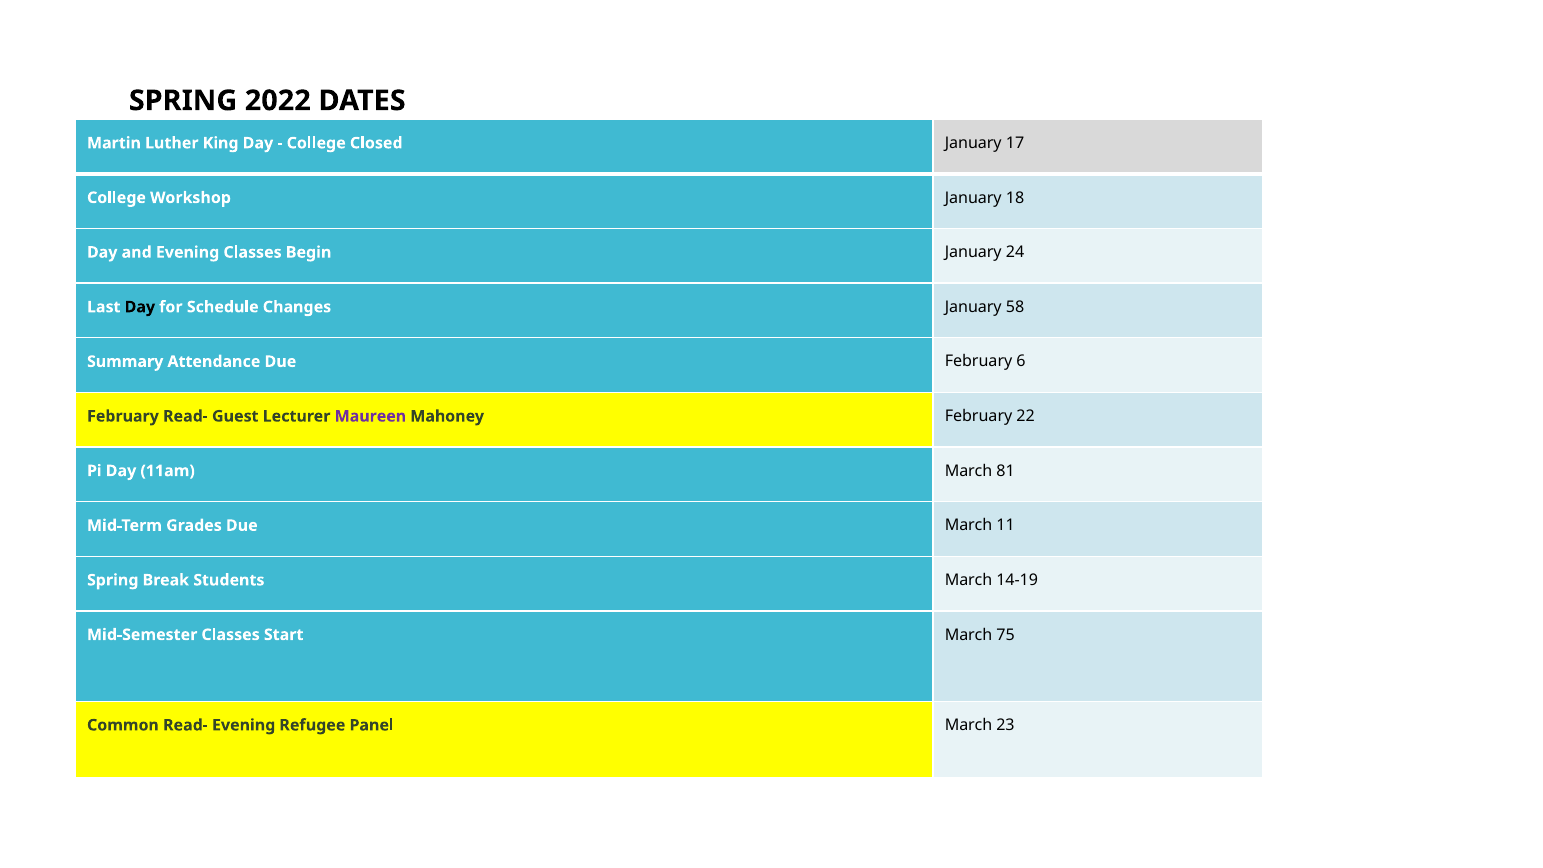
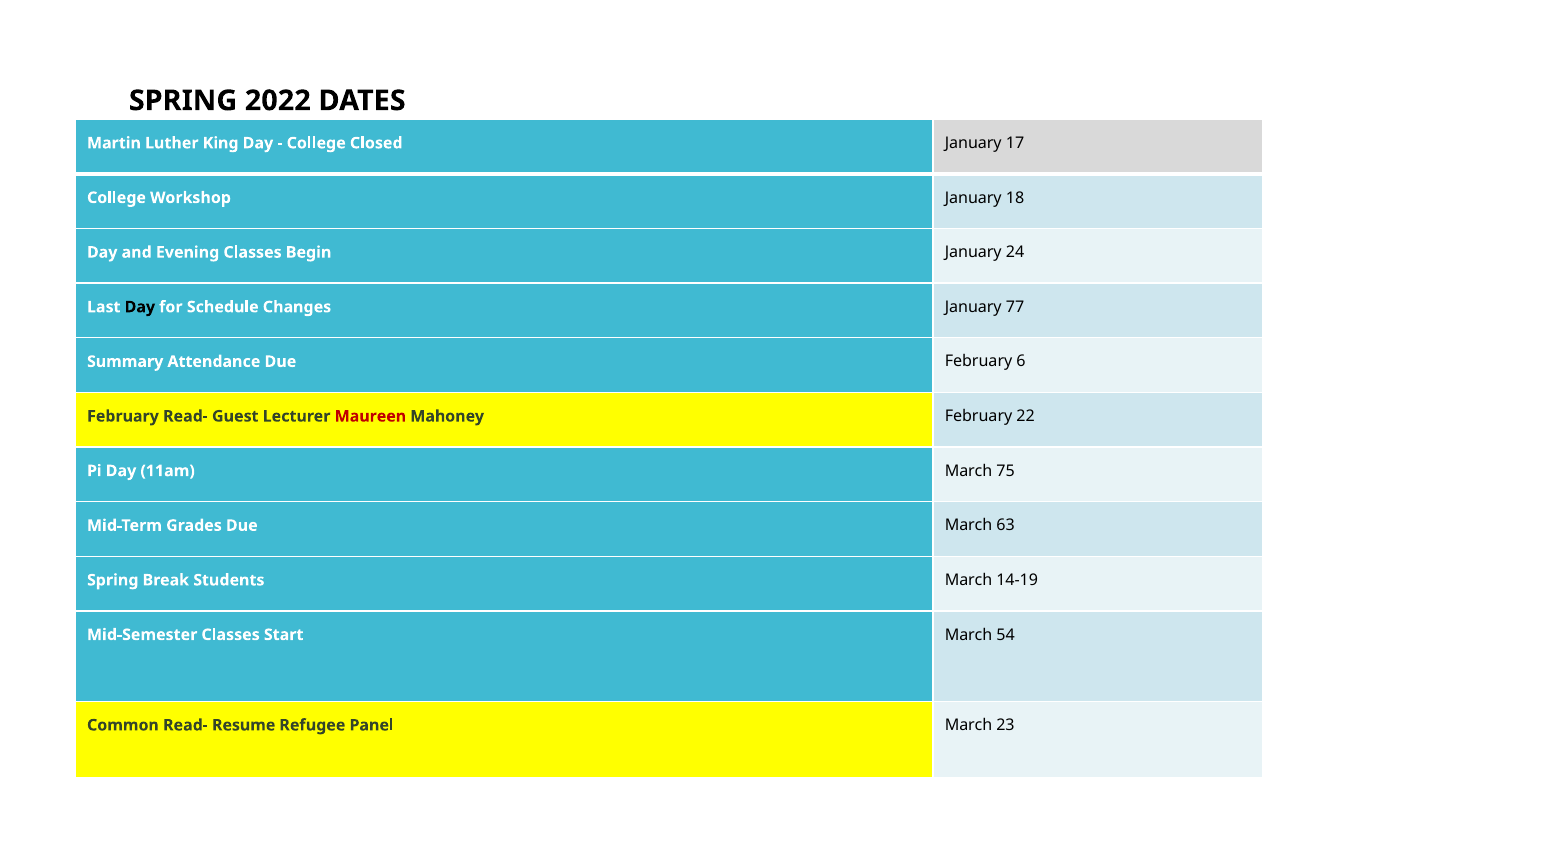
58: 58 -> 77 (1015, 307)
Maureen colour: purple -> red (370, 416)
81: 81 -> 75 (1006, 471)
11: 11 -> 63 (1006, 525)
75: 75 -> 54 (1006, 635)
Read- Evening: Evening -> Resume (244, 725)
